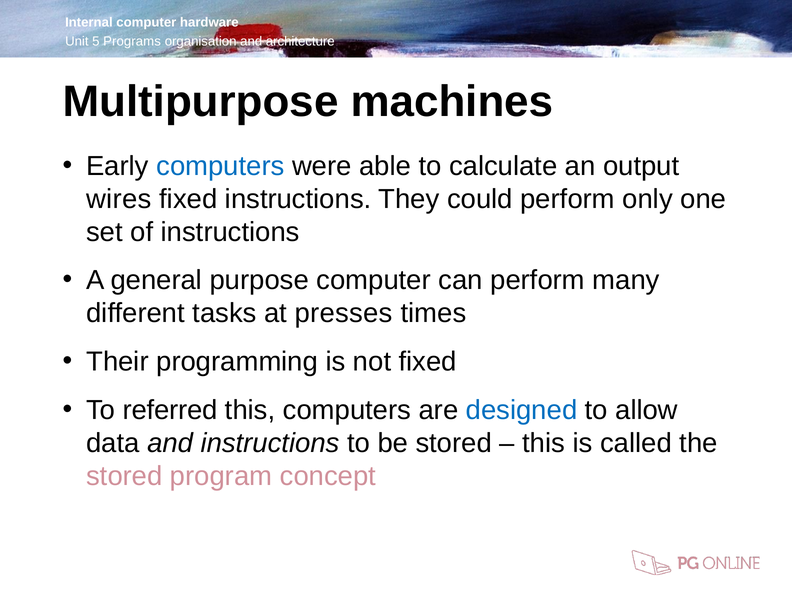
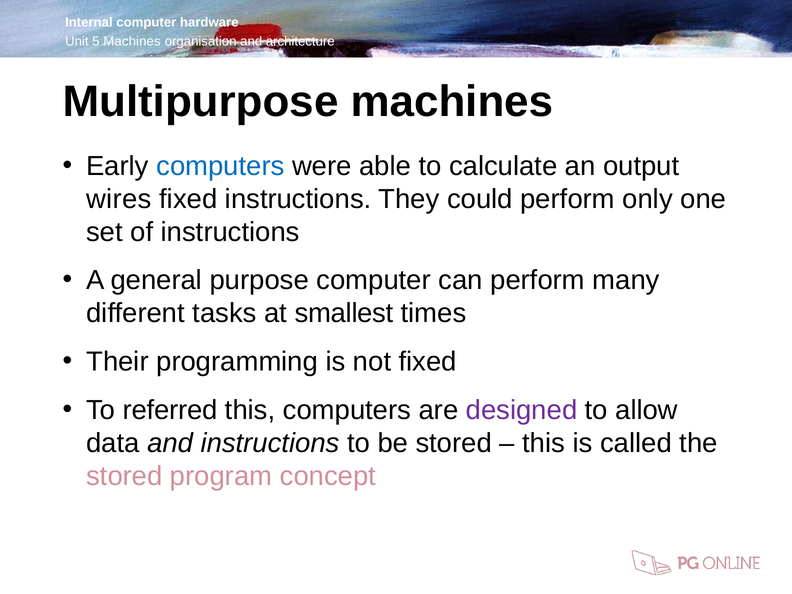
Programs: Programs -> Machines (132, 41)
presses: presses -> smallest (344, 313)
designed colour: blue -> purple (522, 410)
